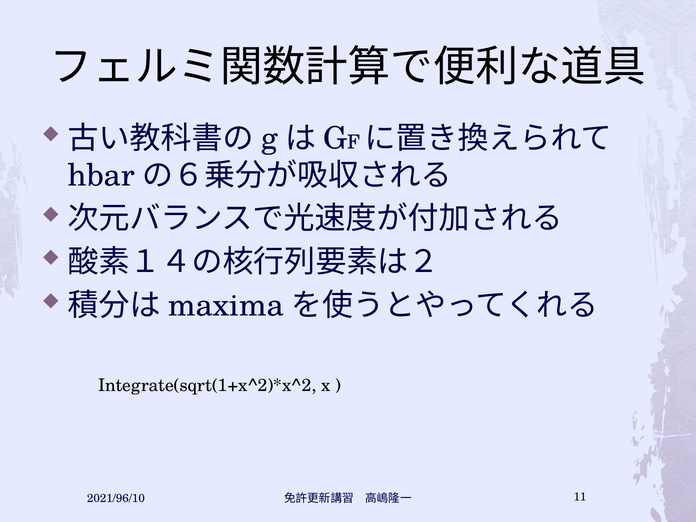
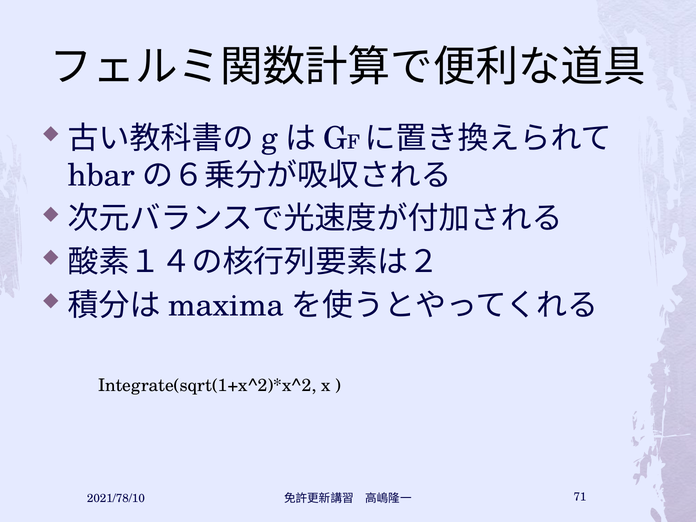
2021/96/10: 2021/96/10 -> 2021/78/10 (116, 499)
11: 11 -> 71 (580, 497)
